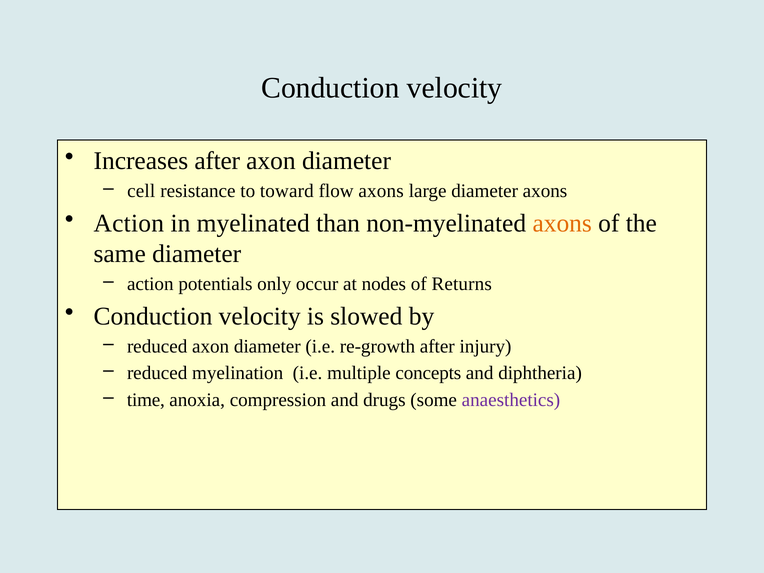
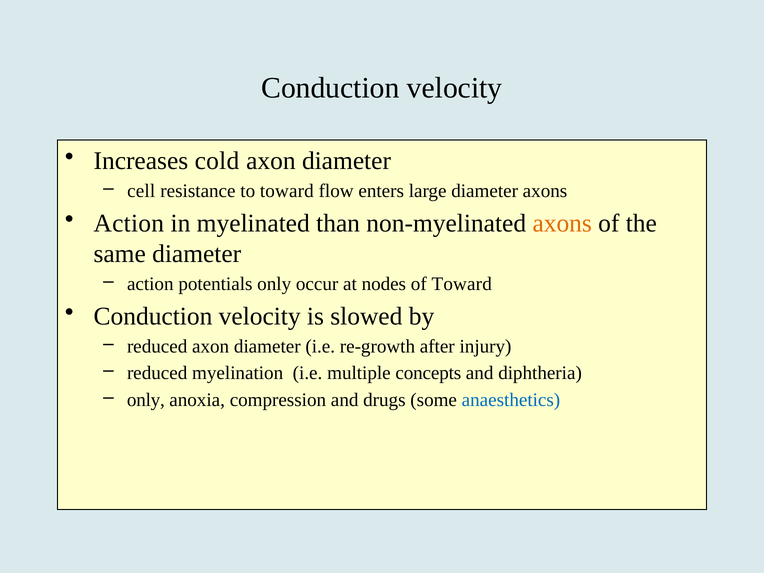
Increases after: after -> cold (217, 161)
flow axons: axons -> enters (381, 191)
of Returns: Returns -> Toward (462, 284)
time: time -> only (146, 400)
anaesthetics colour: purple -> blue (511, 400)
